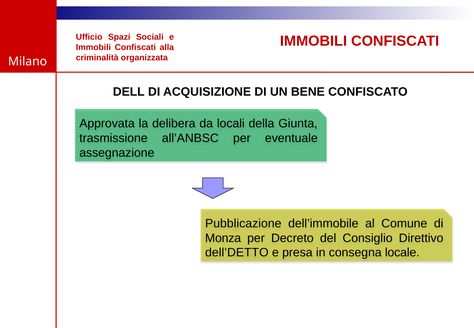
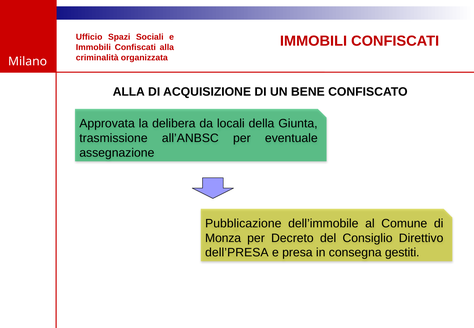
DELL: DELL -> ALLA (129, 92)
dell’DETTO: dell’DETTO -> dell’PRESA (237, 253)
locale: locale -> gestiti (402, 253)
